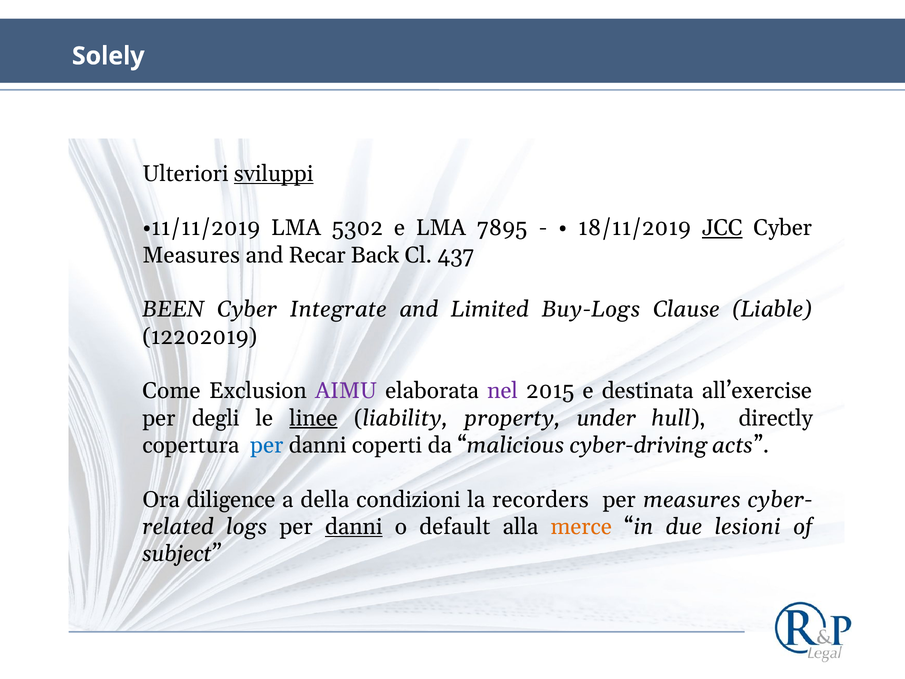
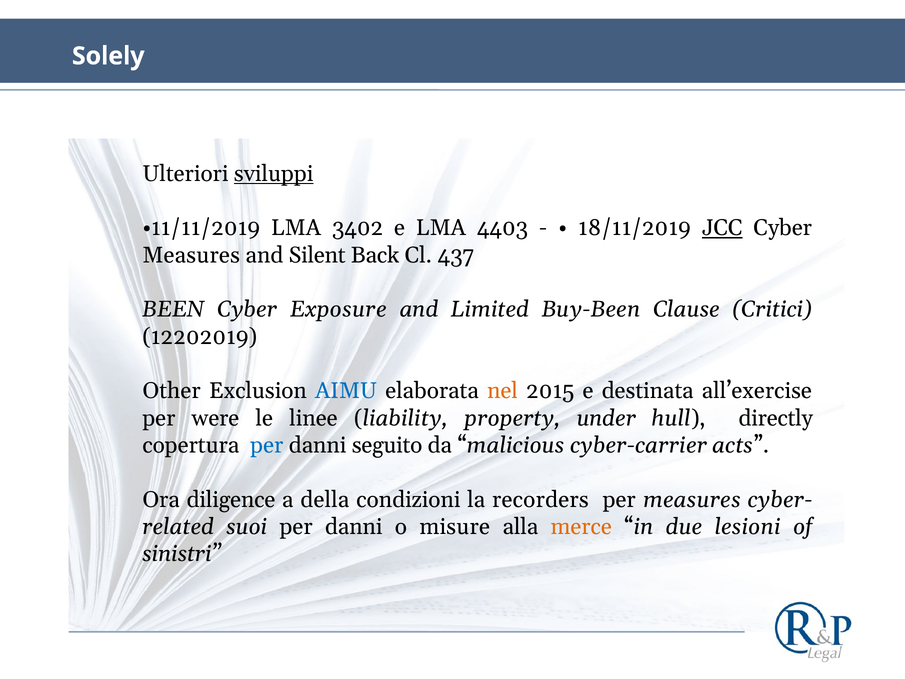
5302: 5302 -> 3402 (358, 228)
7895: 7895 -> 4403 (502, 228)
Recar: Recar -> Silent (317, 255)
Integrate: Integrate -> Exposure (338, 309)
Buy-Logs: Buy-Logs -> Buy-Been (591, 309)
Liable: Liable -> Critici (772, 309)
Come: Come -> Other (172, 391)
AIMU colour: purple -> blue (346, 391)
nel colour: purple -> orange (503, 391)
degli: degli -> were (216, 418)
linee underline: present -> none (313, 418)
coperti: coperti -> seguito (387, 445)
cyber-driving: cyber-driving -> cyber-carrier (639, 445)
logs: logs -> suoi (247, 527)
danni underline: present -> none (354, 527)
default: default -> misure (455, 527)
subject: subject -> sinistri (181, 554)
